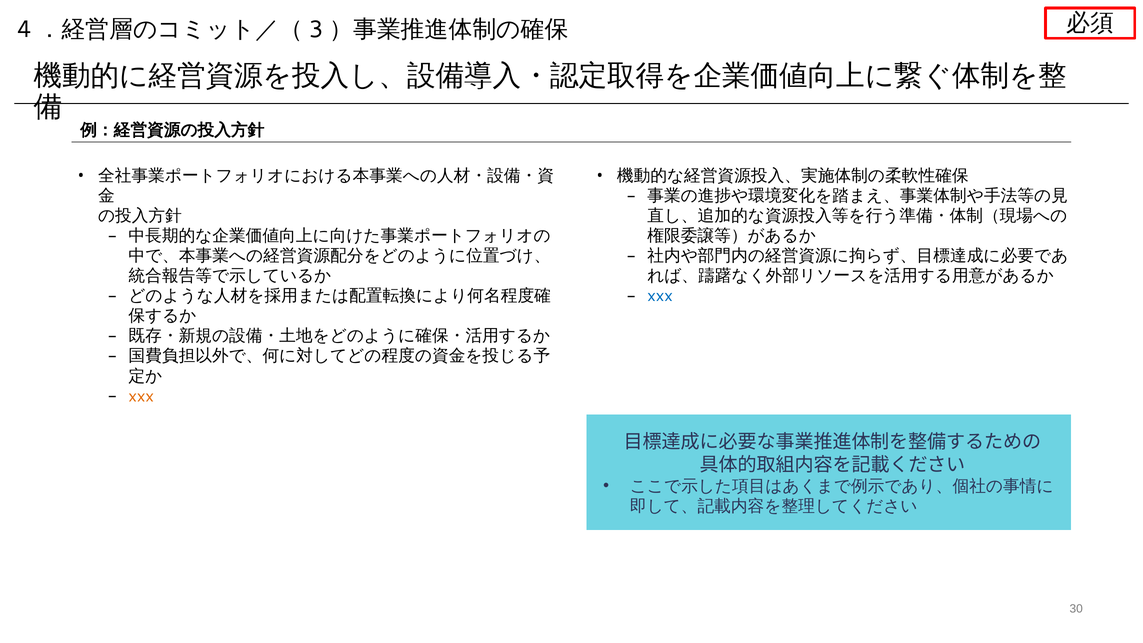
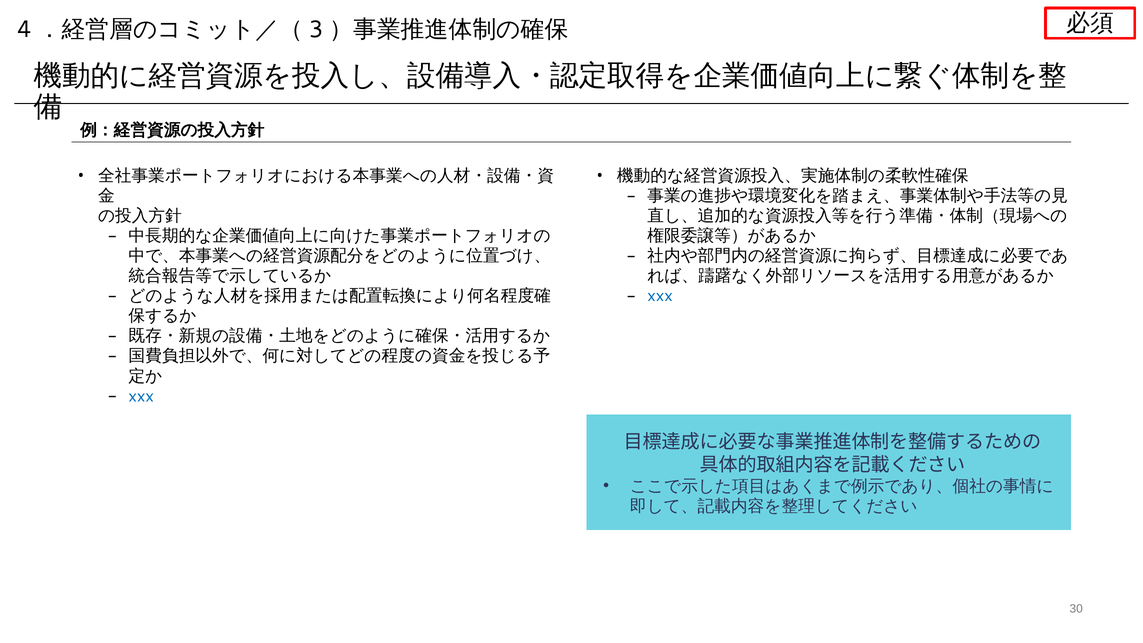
xxx colour: orange -> blue (141, 396)
